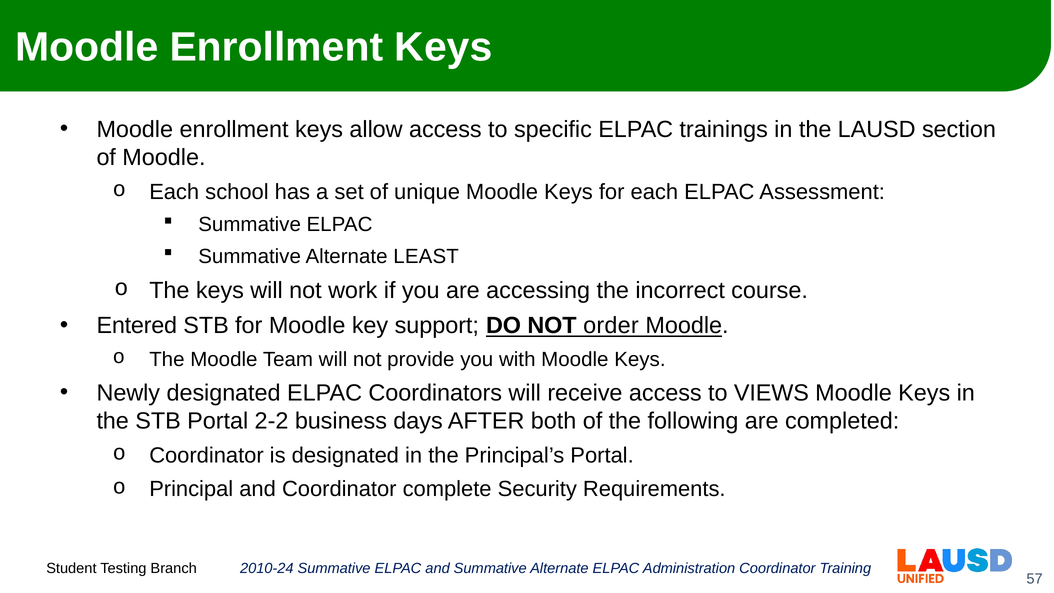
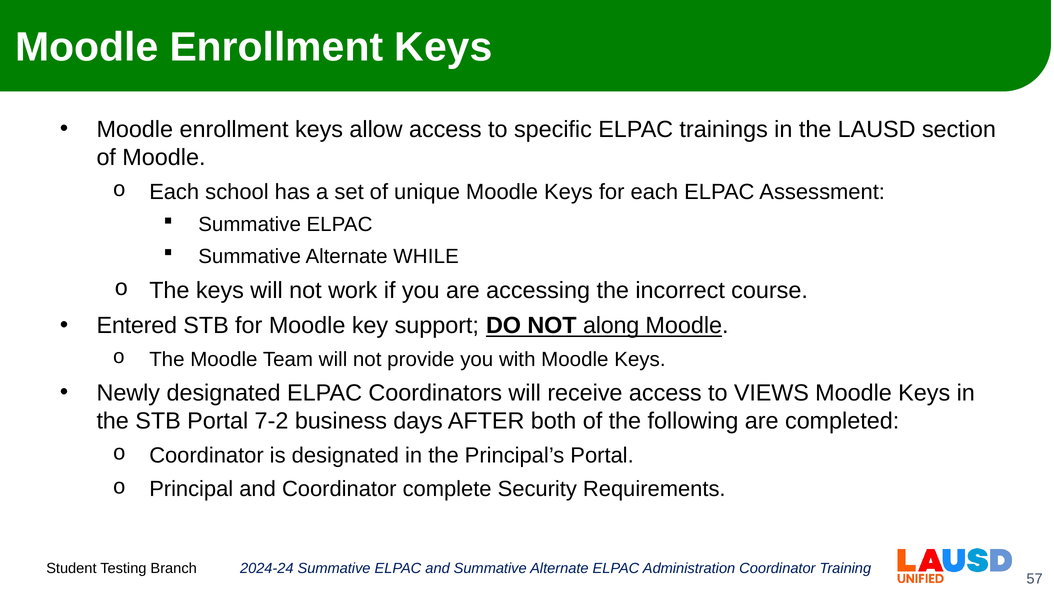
LEAST: LEAST -> WHILE (426, 257)
order: order -> along (611, 326)
2-2: 2-2 -> 7-2 (272, 421)
2010-24: 2010-24 -> 2024-24 (267, 568)
